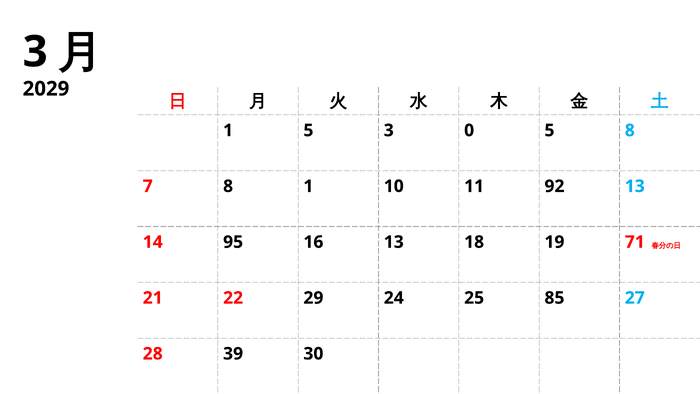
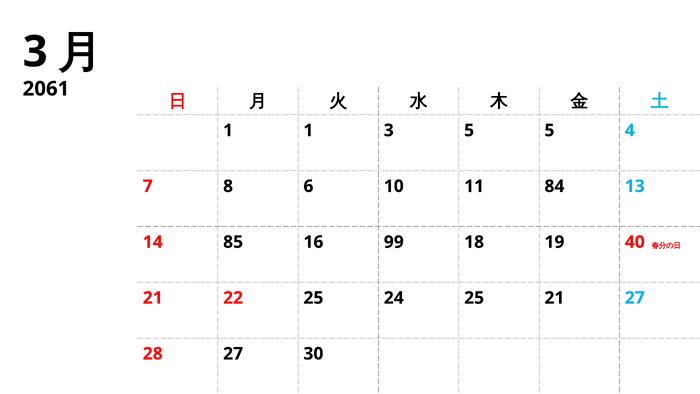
2029: 2029 -> 2061 (46, 89)
1 5: 5 -> 1 (308, 130)
3 0: 0 -> 5 (469, 130)
5 8: 8 -> 4 (630, 130)
8 1: 1 -> 6 (308, 186)
92: 92 -> 84 (554, 186)
95: 95 -> 85 (233, 242)
16 13: 13 -> 99 (394, 242)
71: 71 -> 40 (635, 242)
22 29: 29 -> 25 (313, 298)
25 85: 85 -> 21 (554, 298)
28 39: 39 -> 27 (233, 354)
